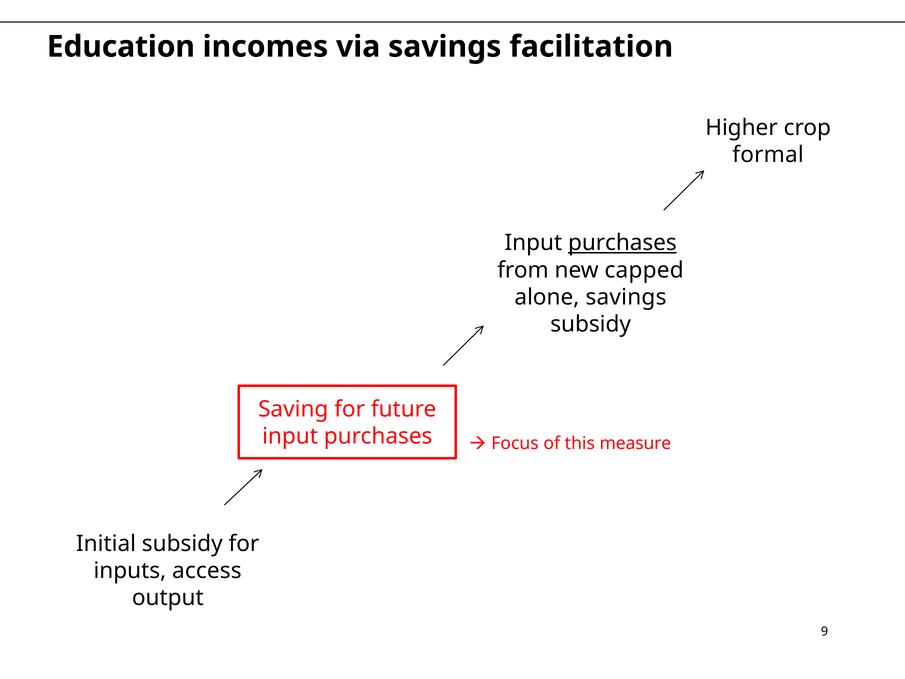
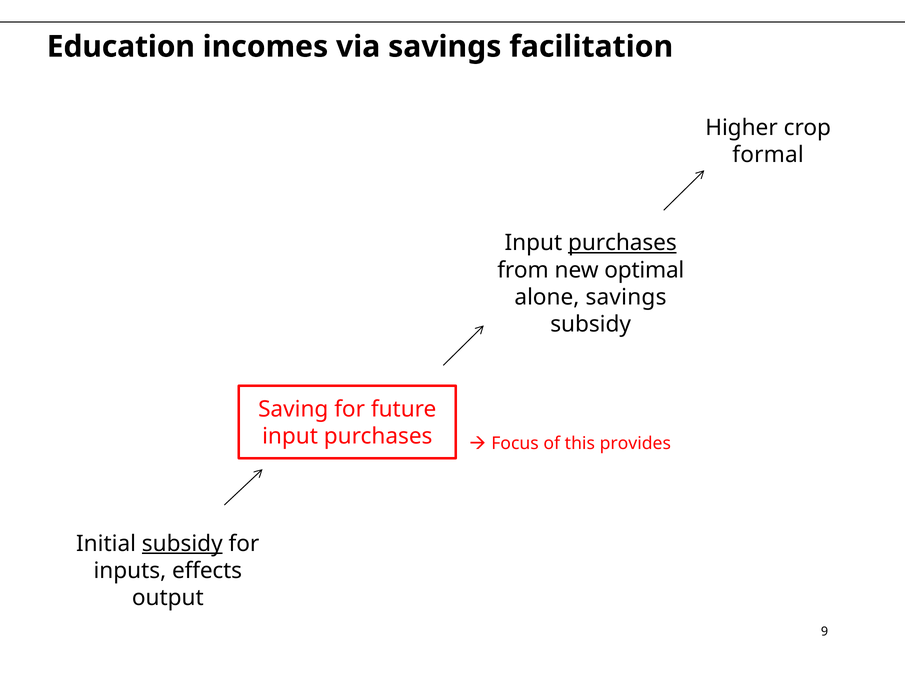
capped: capped -> optimal (644, 270)
measure: measure -> provides (635, 443)
subsidy underline: none -> present (182, 543)
access: access -> effects (207, 570)
